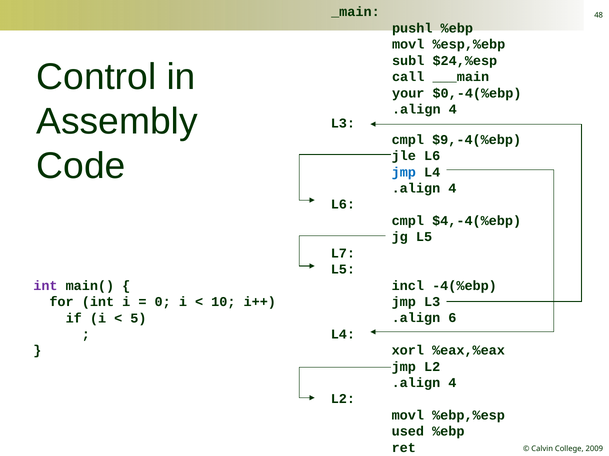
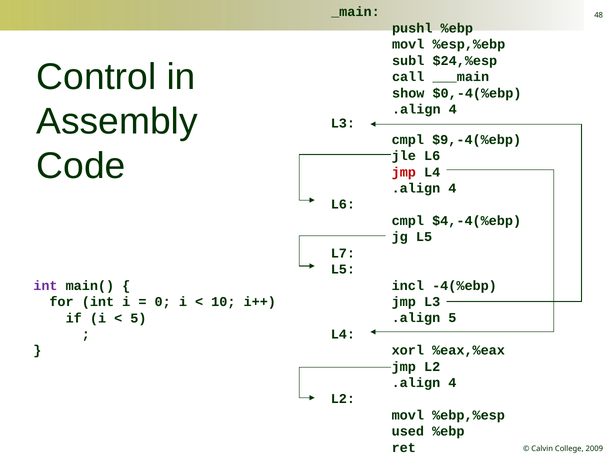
your: your -> show (408, 93)
jmp colour: blue -> red (404, 172)
.align 6: 6 -> 5 (452, 318)
